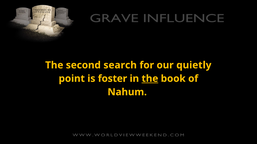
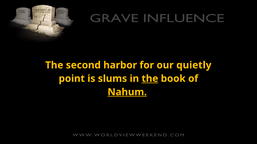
search: search -> harbor (120, 65)
foster: foster -> slums (112, 79)
Nahum underline: none -> present (127, 92)
